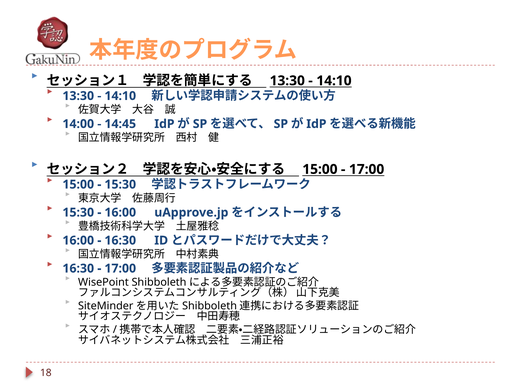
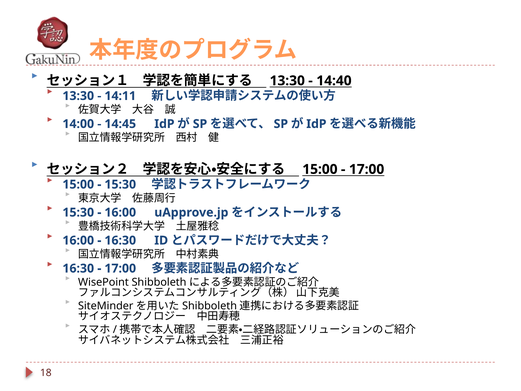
14:10: 14:10 -> 14:40 (334, 81)
14:10: 14:10 -> 14:11 (120, 96)
